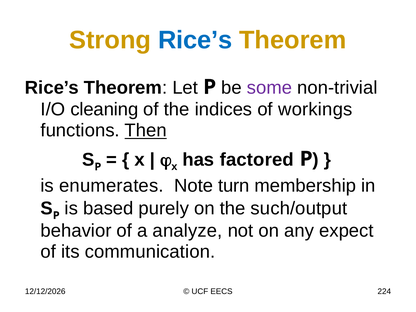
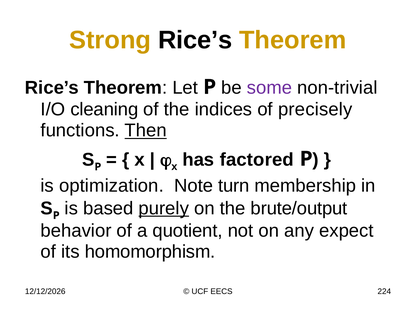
Rice’s colour: blue -> black (195, 40)
workings: workings -> precisely (315, 109)
enumerates: enumerates -> optimization (111, 186)
purely underline: none -> present (164, 208)
such/output: such/output -> brute/output (299, 208)
analyze: analyze -> quotient (188, 231)
communication: communication -> homomorphism (150, 252)
